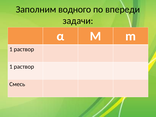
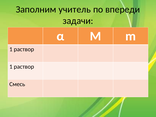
водного: водного -> учитель (75, 9)
